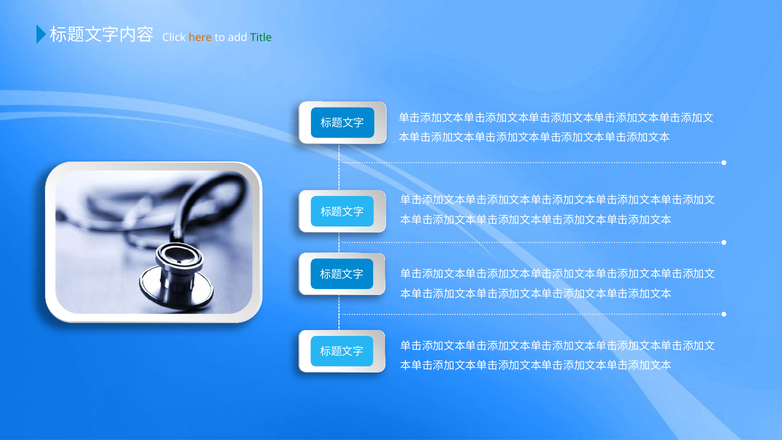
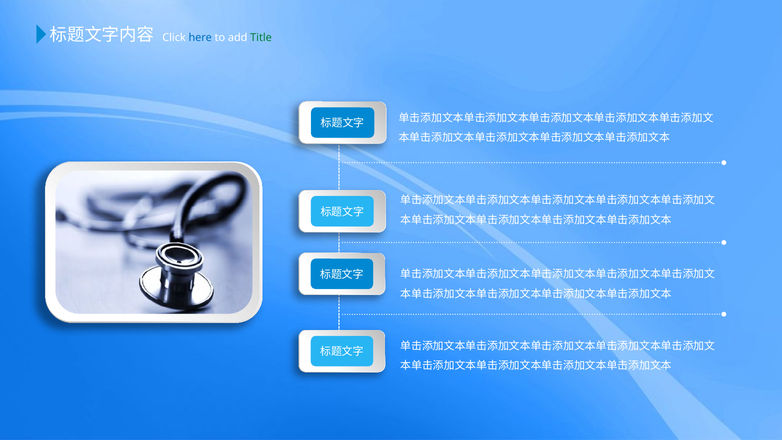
here colour: orange -> blue (200, 38)
